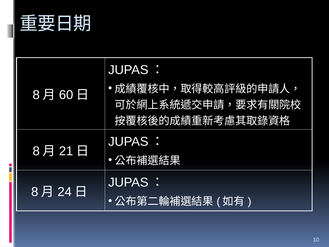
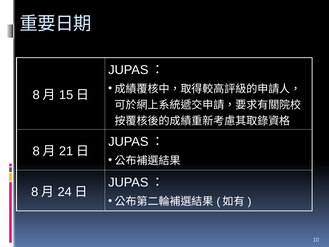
60: 60 -> 15 (66, 95)
